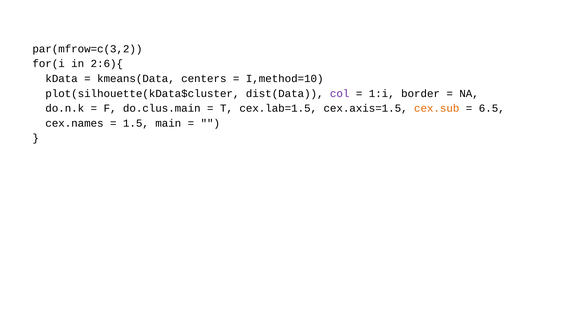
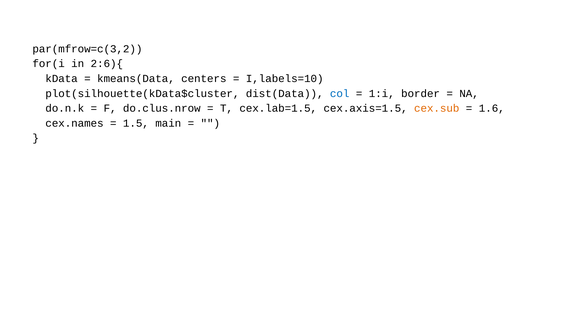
I,method=10: I,method=10 -> I,labels=10 (285, 79)
col colour: purple -> blue (340, 94)
do.clus.main: do.clus.main -> do.clus.nrow (162, 108)
6.5: 6.5 -> 1.6 (492, 108)
